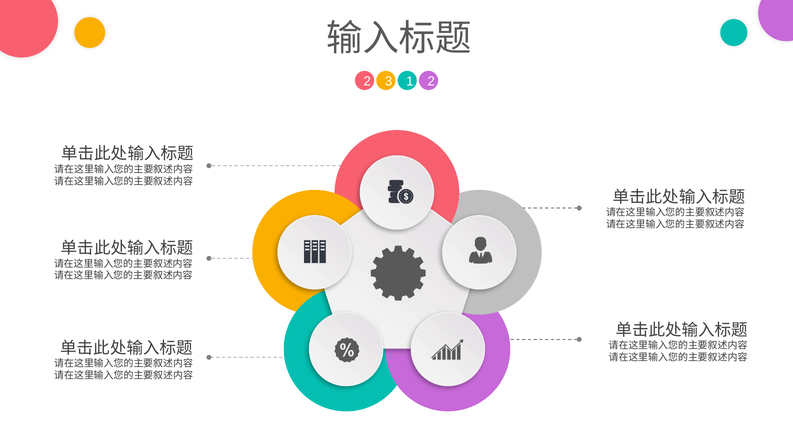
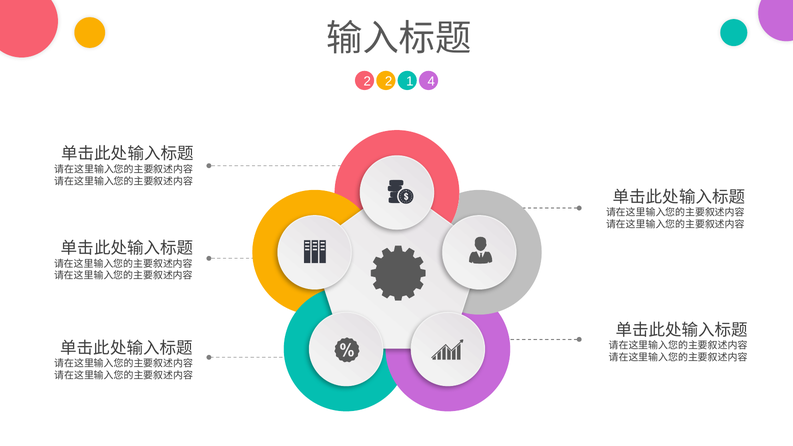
2 3: 3 -> 2 (389, 81)
1 2: 2 -> 4 (431, 81)
